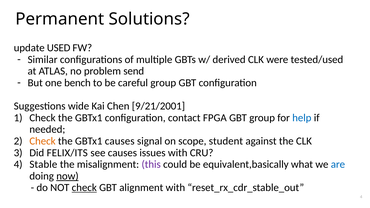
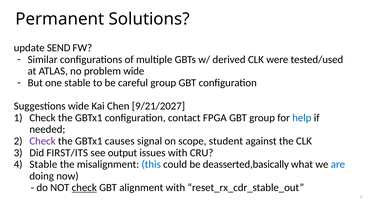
USED: USED -> SEND (59, 48)
problem send: send -> wide (134, 71)
one bench: bench -> stable (77, 83)
9/21/2001: 9/21/2001 -> 9/21/2027 (158, 106)
Check colour: orange -> purple (42, 141)
FELIX/ITS: FELIX/ITS -> FIRST/ITS (67, 153)
see causes: causes -> output (122, 153)
this colour: purple -> blue (151, 164)
equivalent,basically: equivalent,basically -> deasserted,basically (246, 164)
now underline: present -> none (67, 176)
